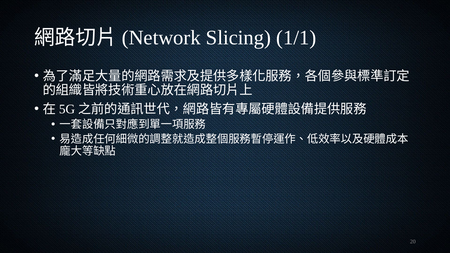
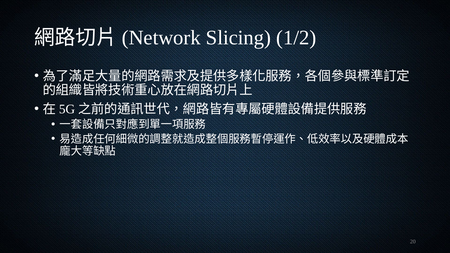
1/1: 1/1 -> 1/2 (296, 38)
